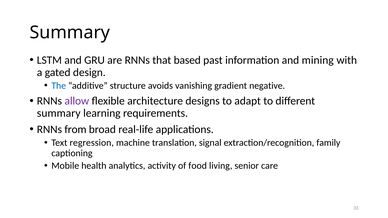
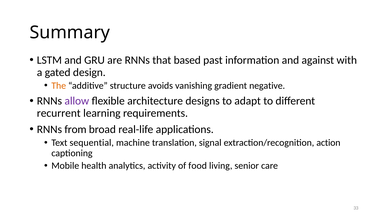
mining: mining -> against (318, 60)
The colour: blue -> orange (59, 86)
summary: summary -> recurrent (59, 113)
regression: regression -> sequential (92, 143)
family: family -> action (328, 143)
